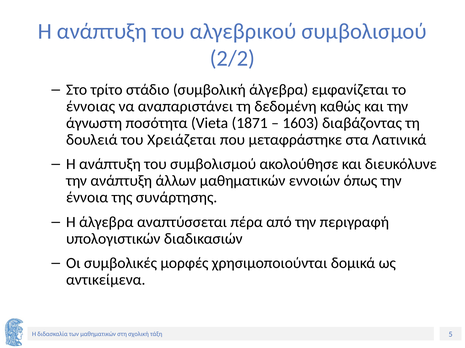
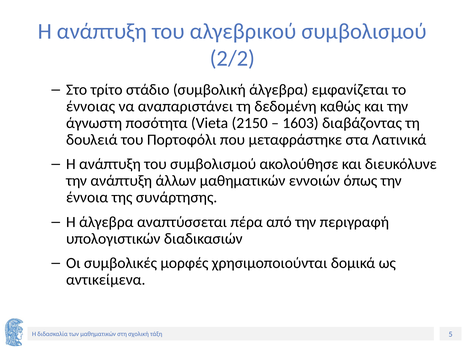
1871: 1871 -> 2150 (250, 123)
Χρειάζεται: Χρειάζεται -> Πορτοφόλι (182, 140)
